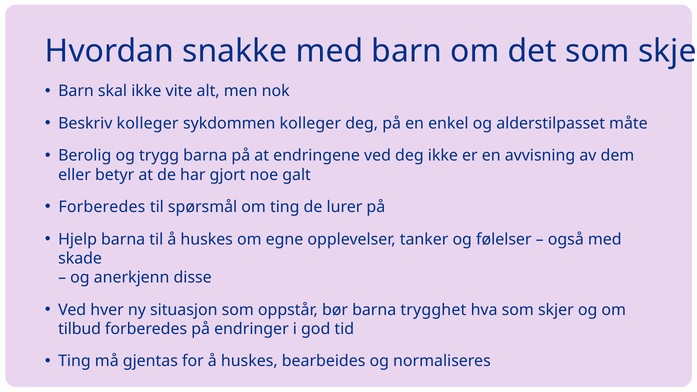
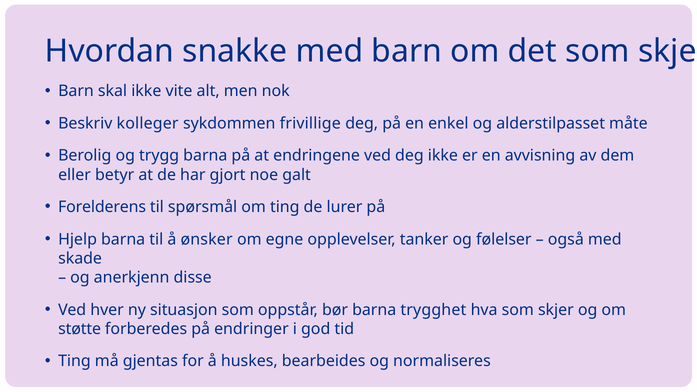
sykdommen kolleger: kolleger -> frivillige (310, 123)
Forberedes: Forberedes -> Forelderens (102, 207)
til å huskes: huskes -> ønsker (207, 239)
tilbud: tilbud -> støtte (80, 329)
